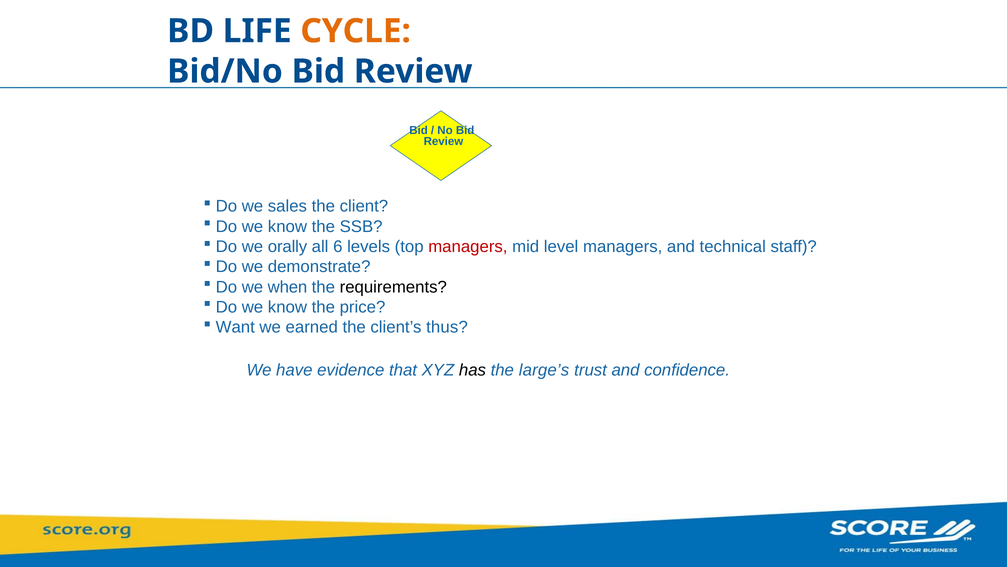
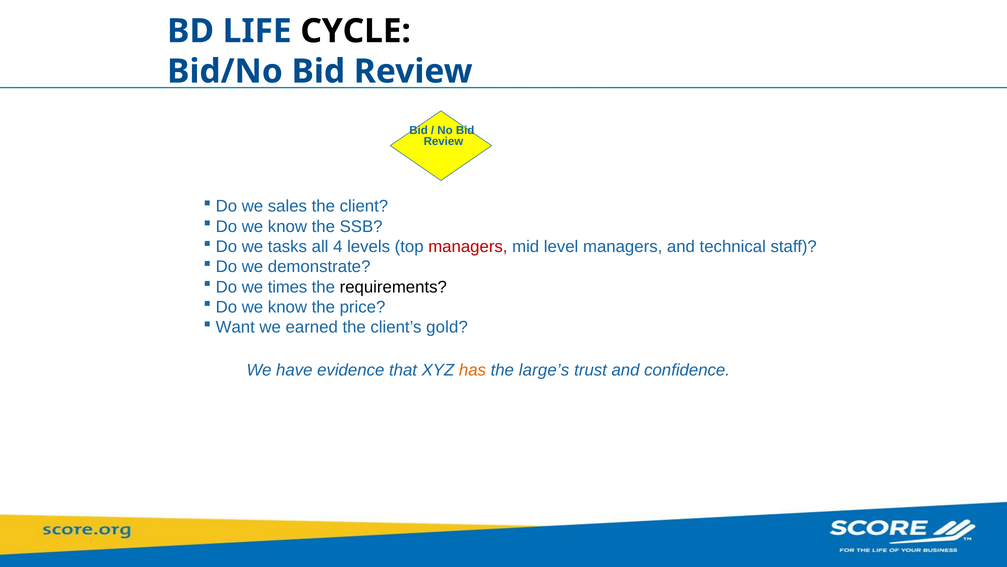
CYCLE colour: orange -> black (356, 31)
orally: orally -> tasks (287, 246)
6: 6 -> 4 (338, 246)
when: when -> times (288, 287)
thus: thus -> gold (447, 327)
has colour: black -> orange (472, 370)
